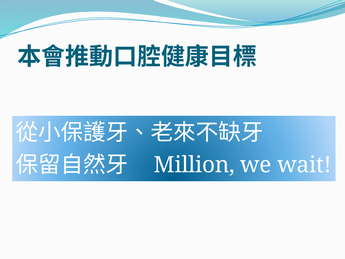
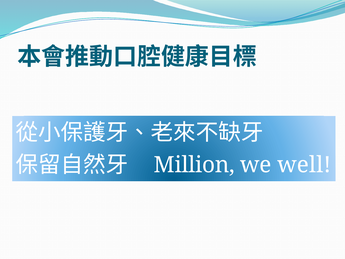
wait: wait -> well (304, 165)
